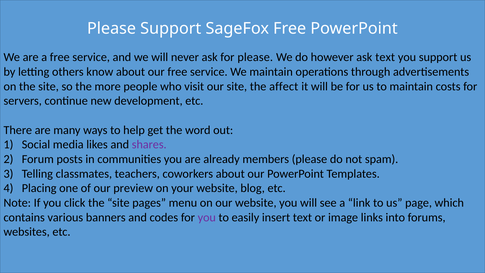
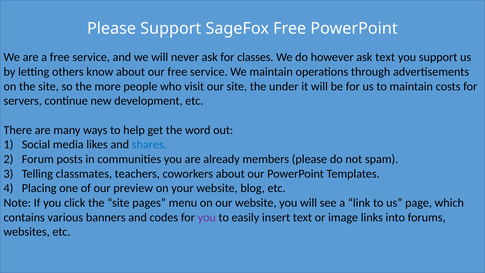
for please: please -> classes (255, 57)
affect: affect -> under (284, 86)
shares colour: purple -> blue (149, 145)
